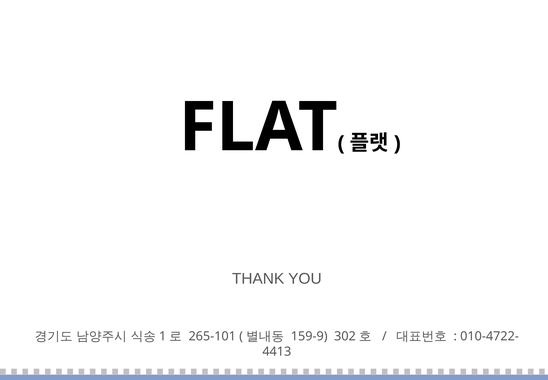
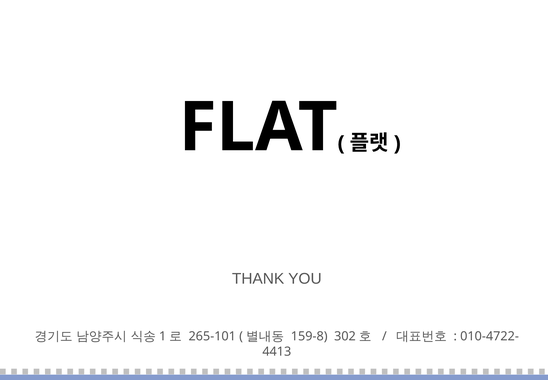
159-9: 159-9 -> 159-8 (309, 336)
